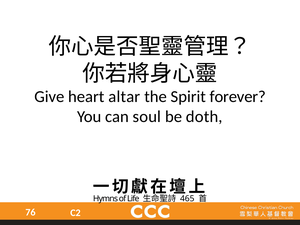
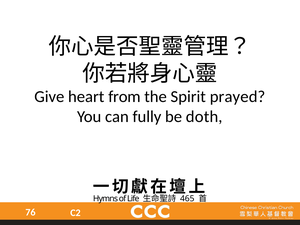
altar: altar -> from (125, 97)
forever: forever -> prayed (238, 97)
soul: soul -> fully (147, 117)
